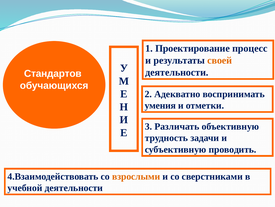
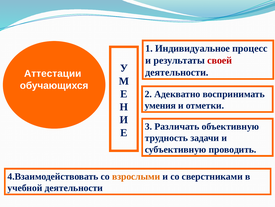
Проектирование: Проектирование -> Индивидуальное (193, 48)
своей colour: orange -> red (220, 60)
Стандартов: Стандартов -> Аттестации (53, 73)
